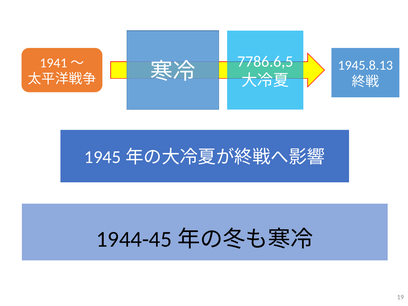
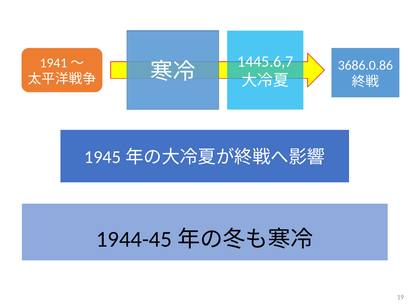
7786.6,5: 7786.6,5 -> 1445.6,7 (265, 62)
1945.8.13: 1945.8.13 -> 3686.0.86 (365, 65)
